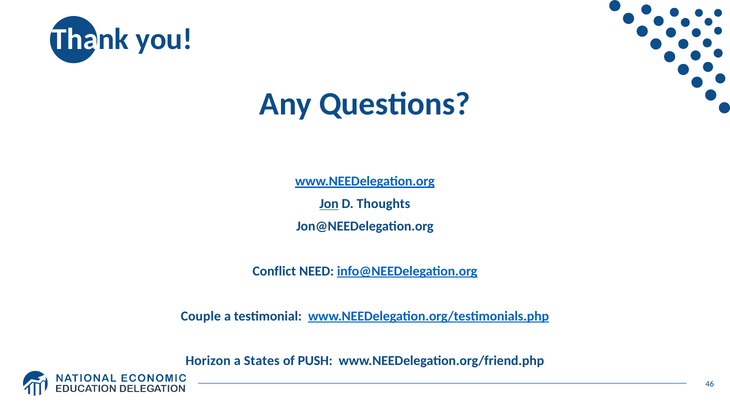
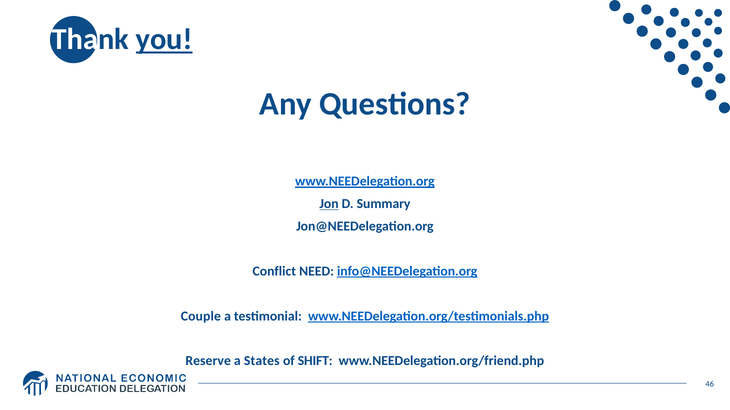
you underline: none -> present (164, 39)
Thoughts: Thoughts -> Summary (384, 204)
Horizon: Horizon -> Reserve (208, 361)
PUSH: PUSH -> SHIFT (315, 361)
